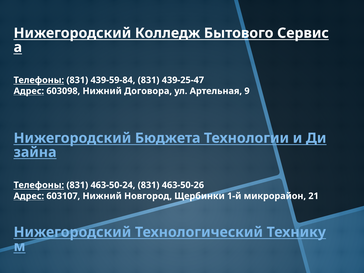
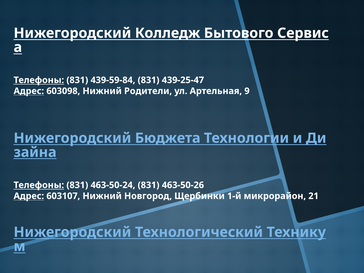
Договора: Договора -> Родители (148, 91)
